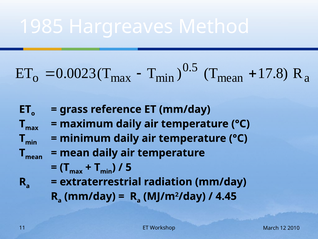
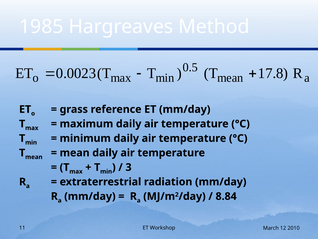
5: 5 -> 3 (129, 167)
4.45: 4.45 -> 8.84 (226, 196)
